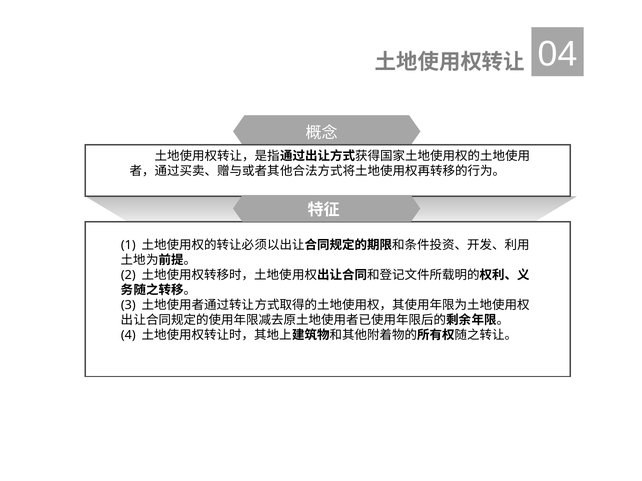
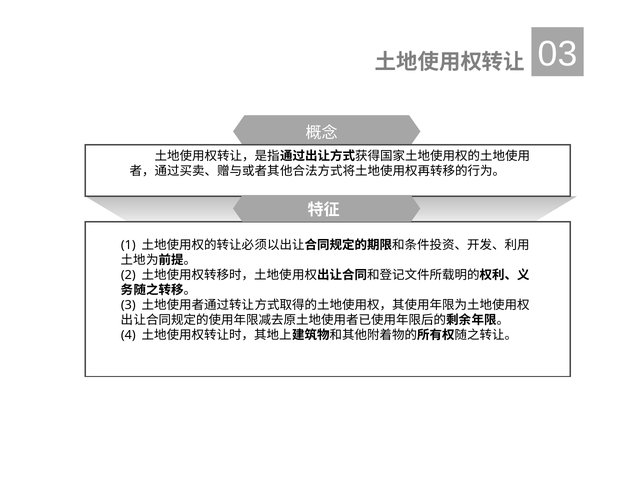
04: 04 -> 03 (558, 54)
